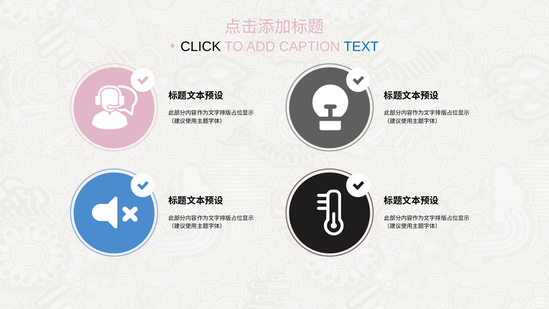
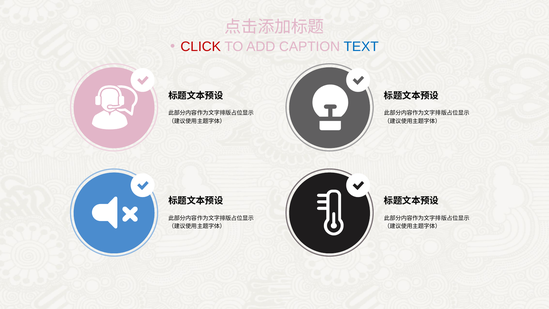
CLICK colour: black -> red (201, 47)
